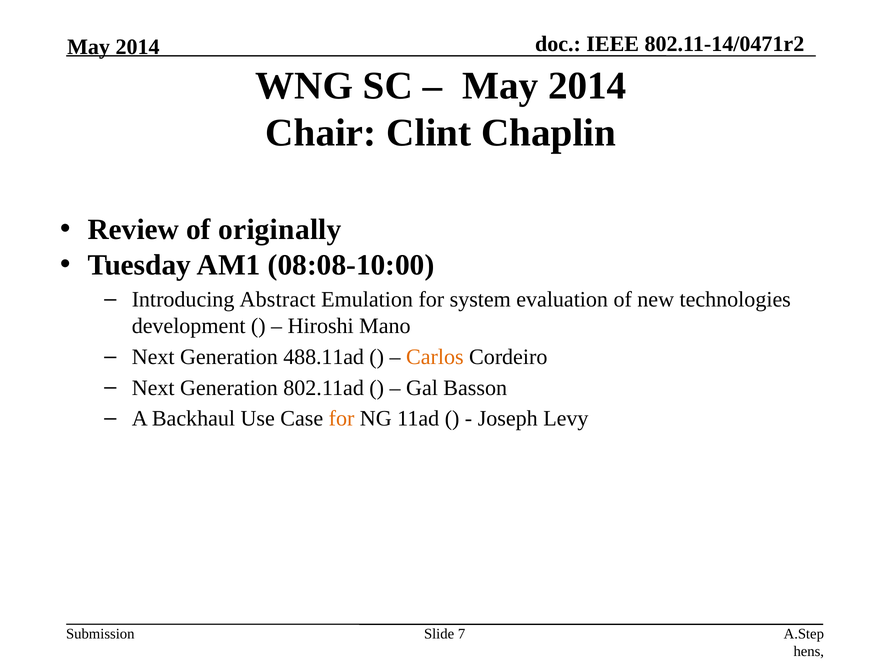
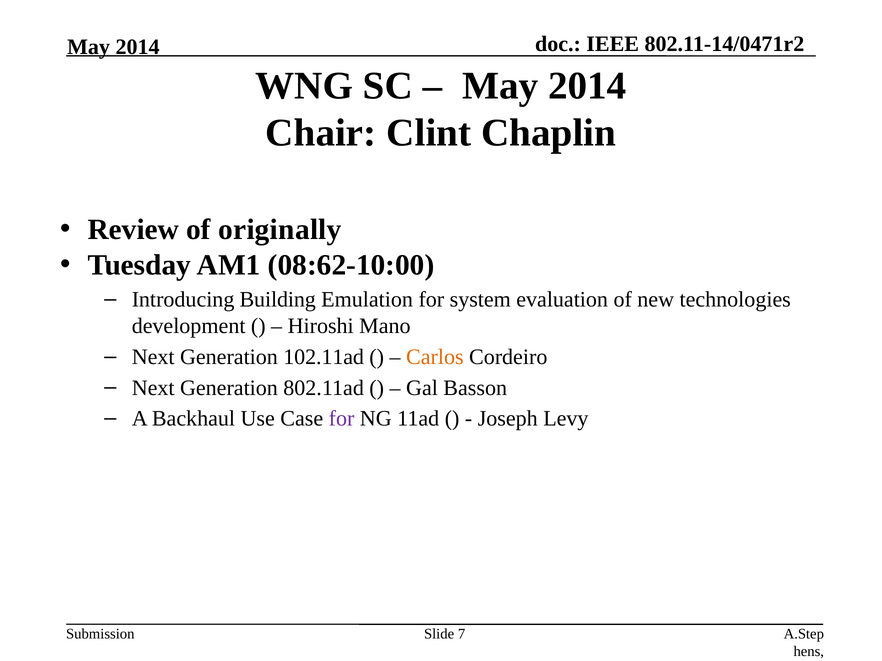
08:08-10:00: 08:08-10:00 -> 08:62-10:00 (351, 265)
Abstract: Abstract -> Building (278, 300)
488.11ad: 488.11ad -> 102.11ad (324, 357)
for colour: orange -> purple (342, 419)
